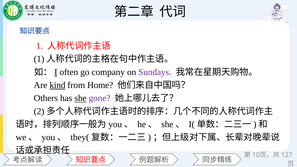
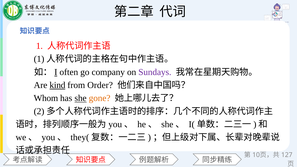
Home: Home -> Order (100, 85)
Others: Others -> Whom (46, 98)
gone colour: purple -> orange (100, 98)
